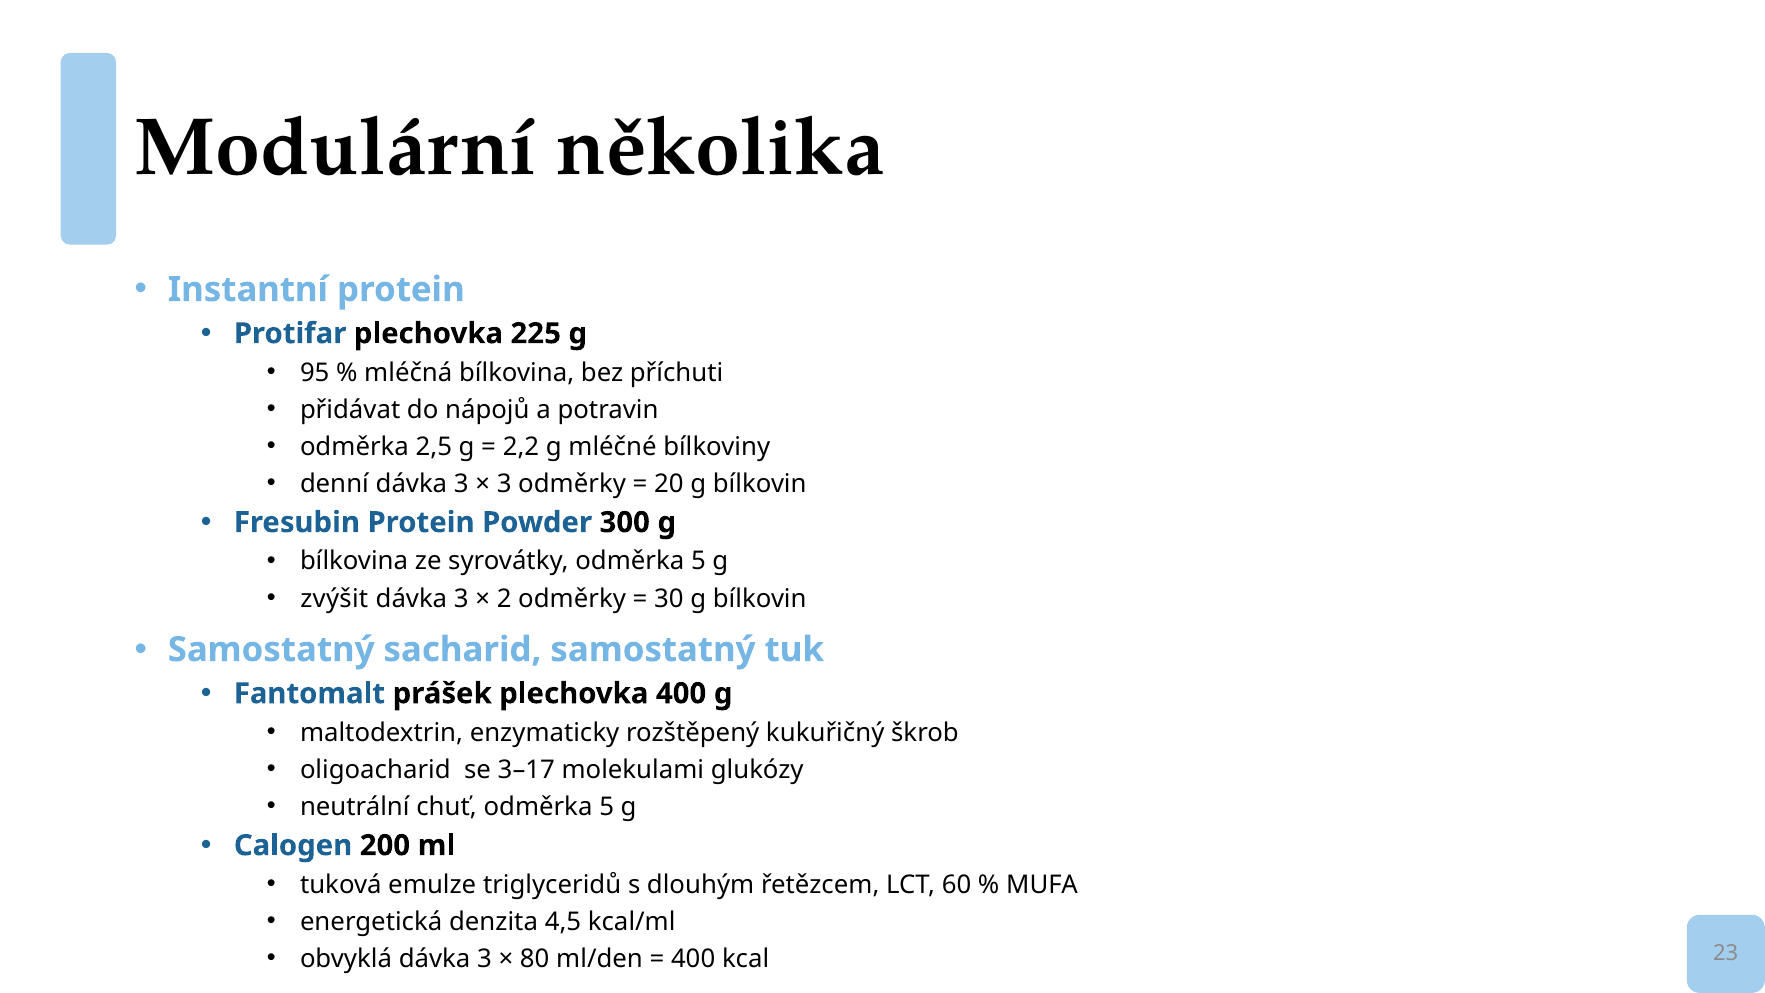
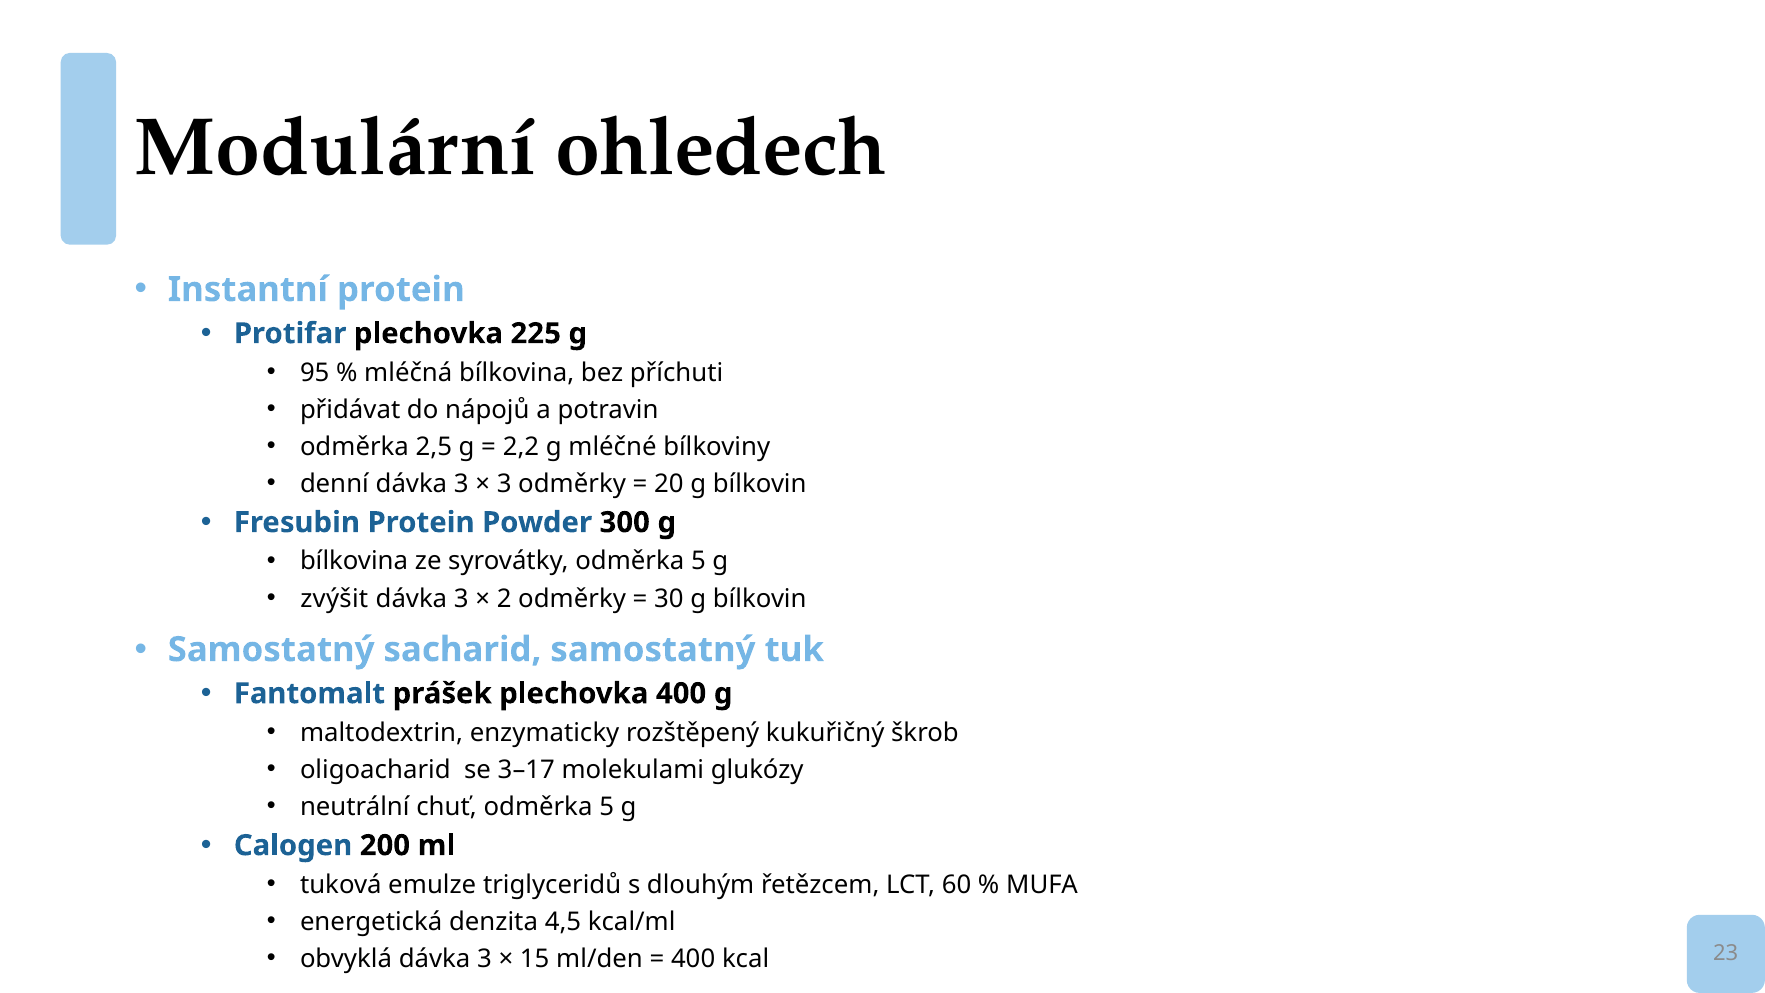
několika: několika -> ohledech (721, 148)
80: 80 -> 15 (535, 958)
